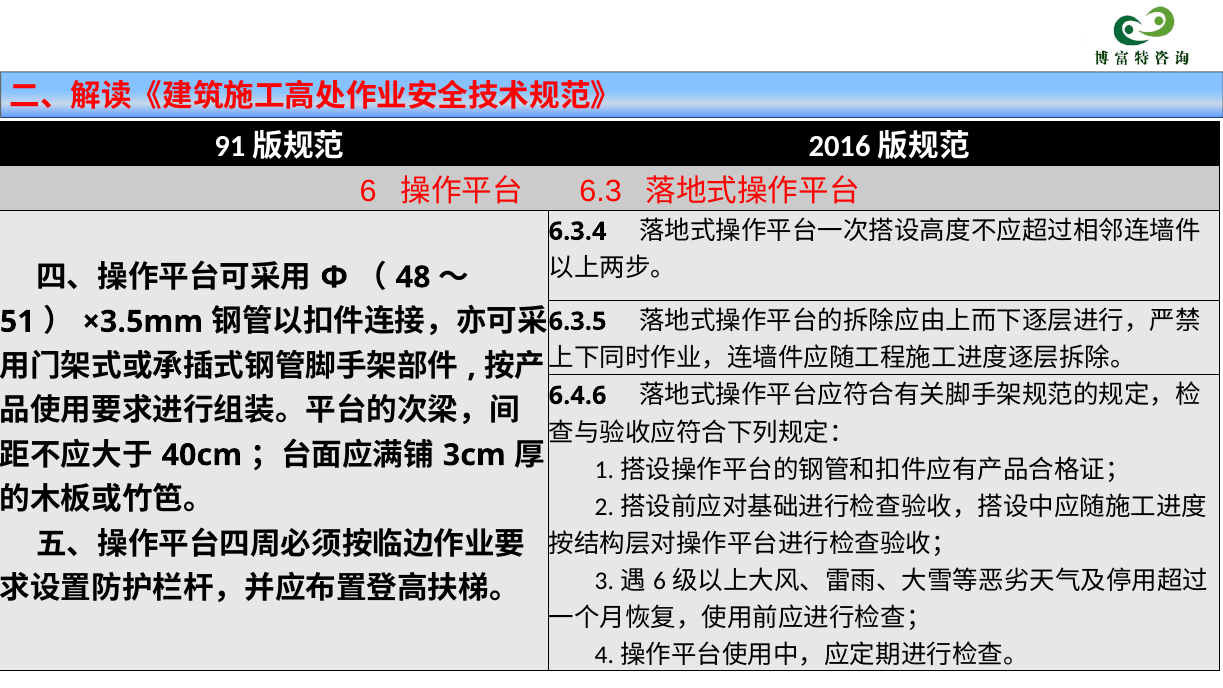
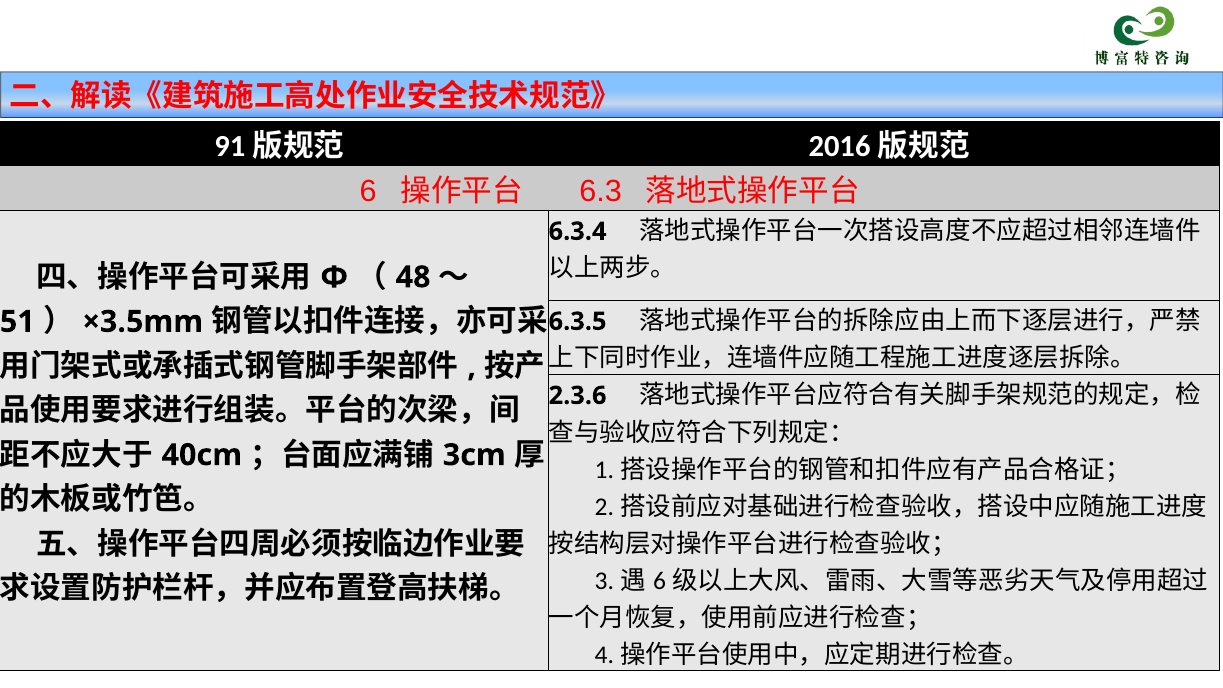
6.4.6: 6.4.6 -> 2.3.6 (578, 396)
